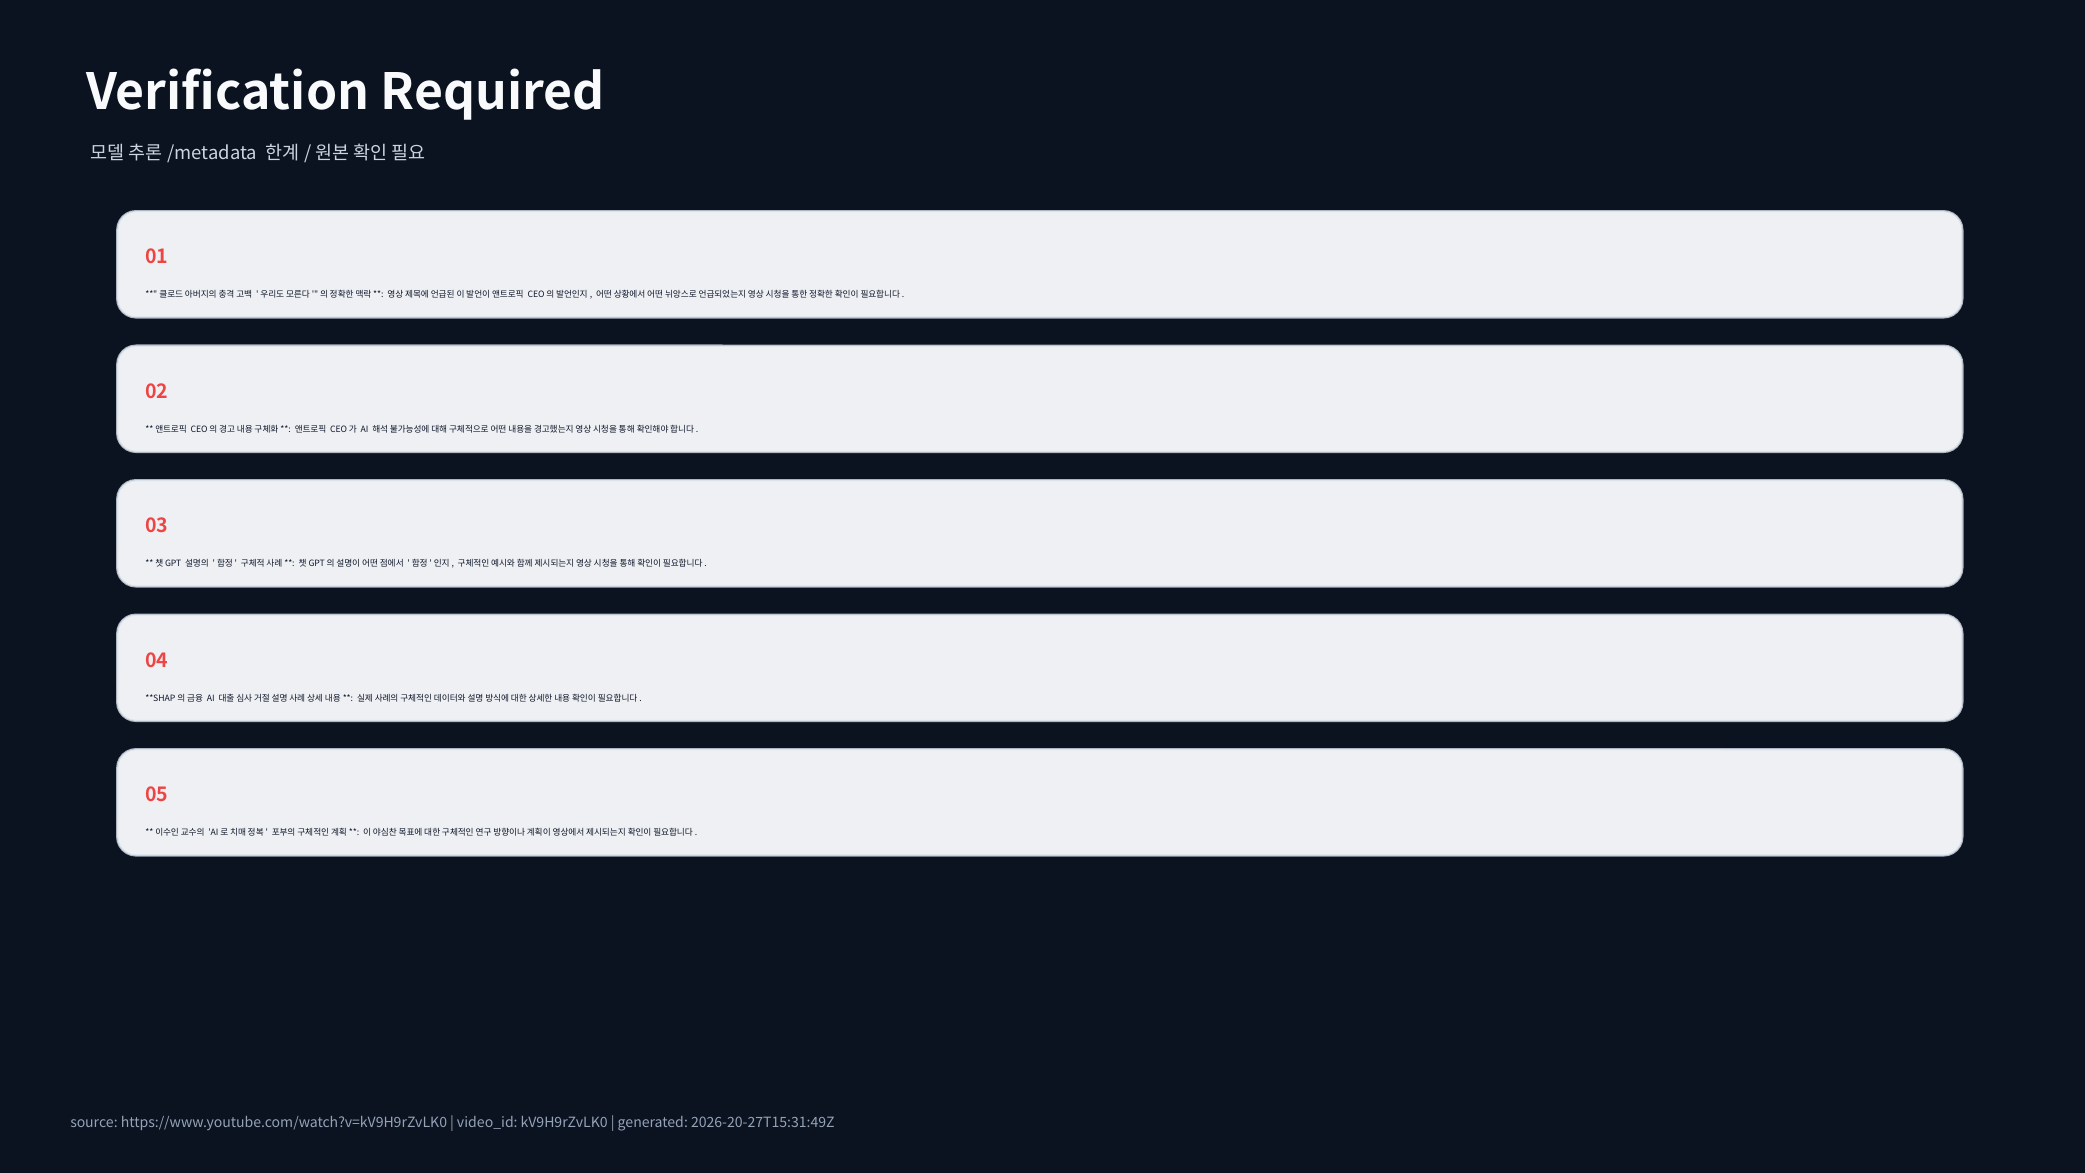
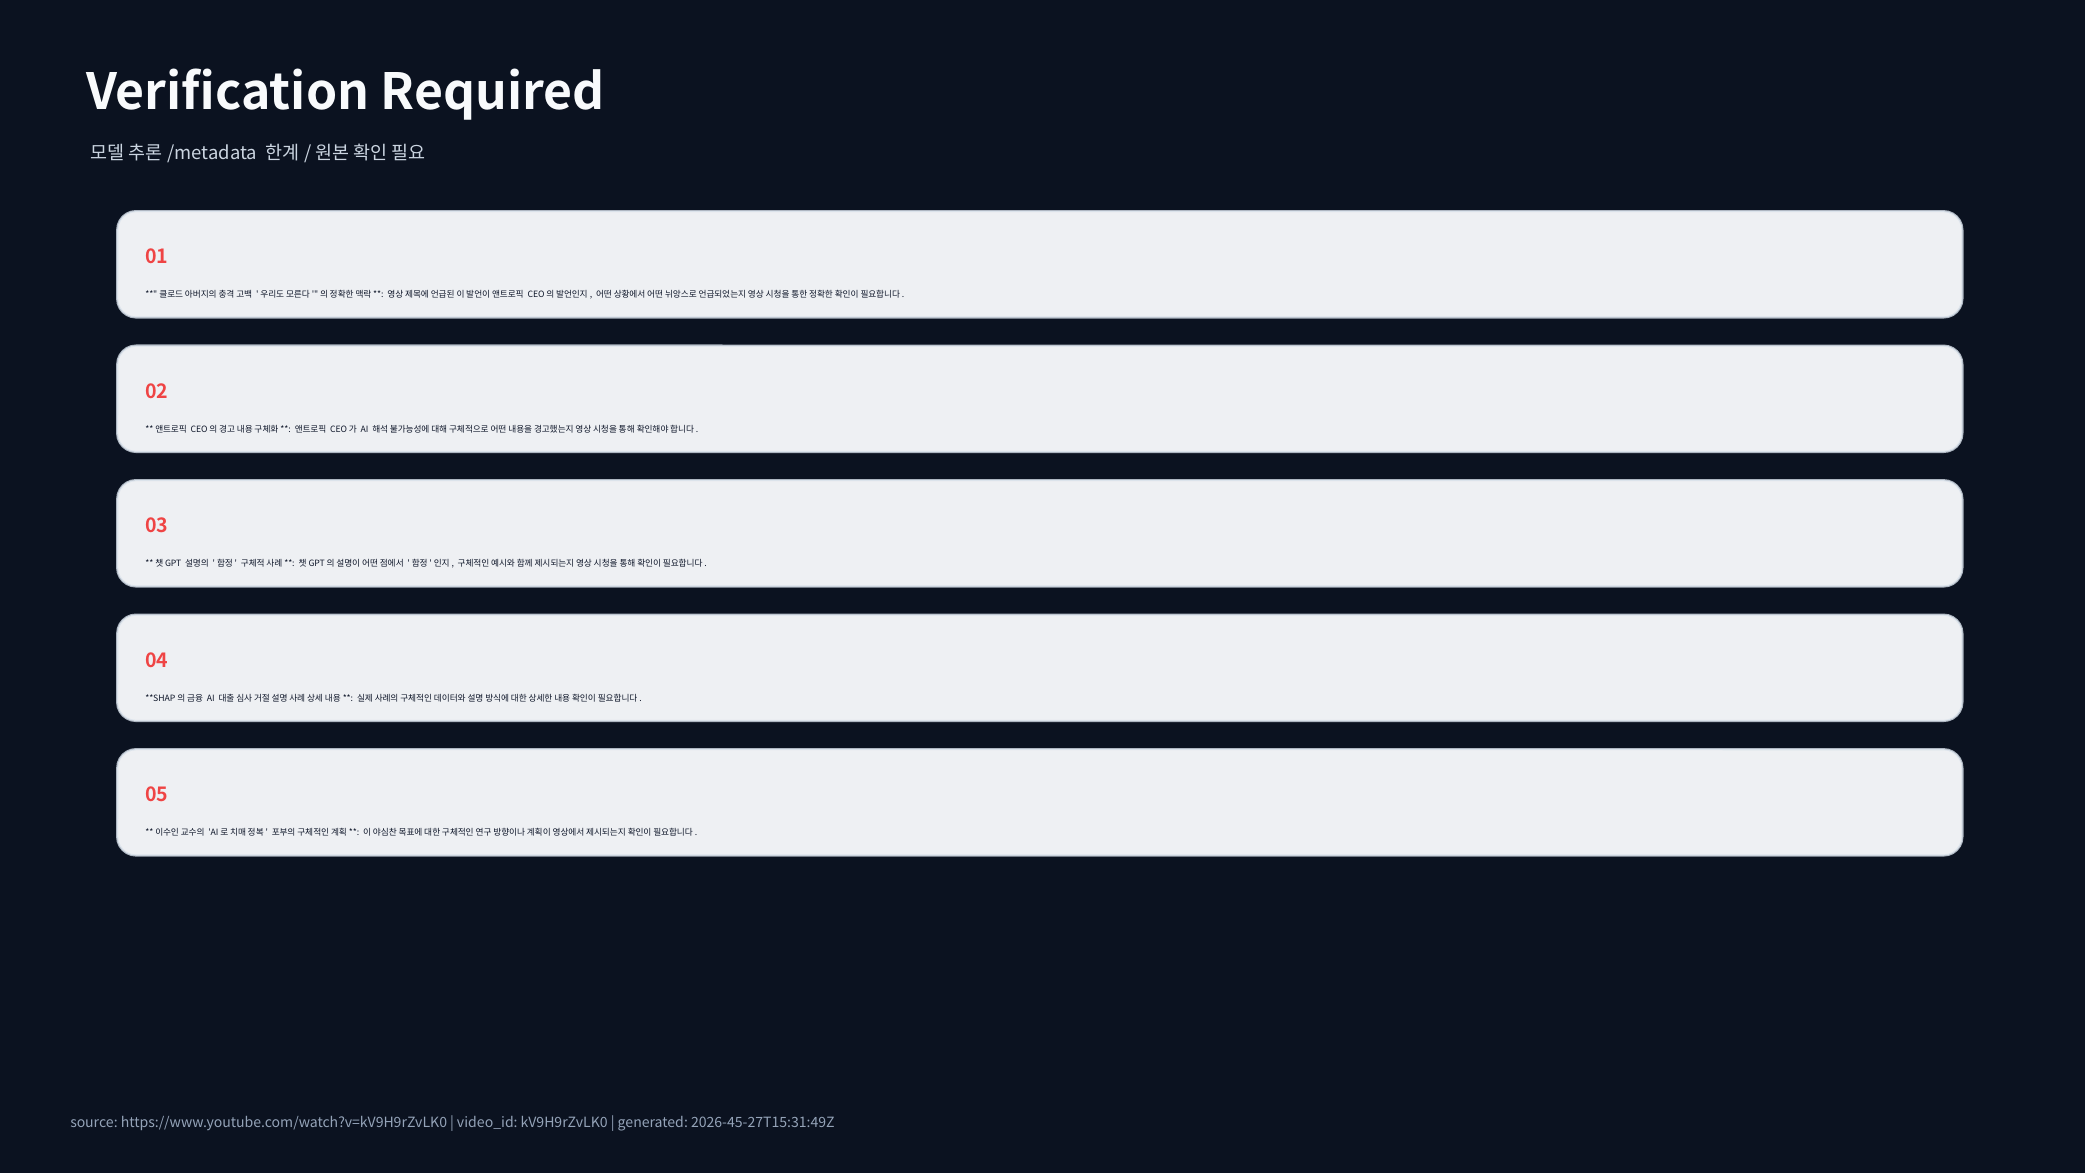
2026-20-27T15:31:49Z: 2026-20-27T15:31:49Z -> 2026-45-27T15:31:49Z (763, 1123)
